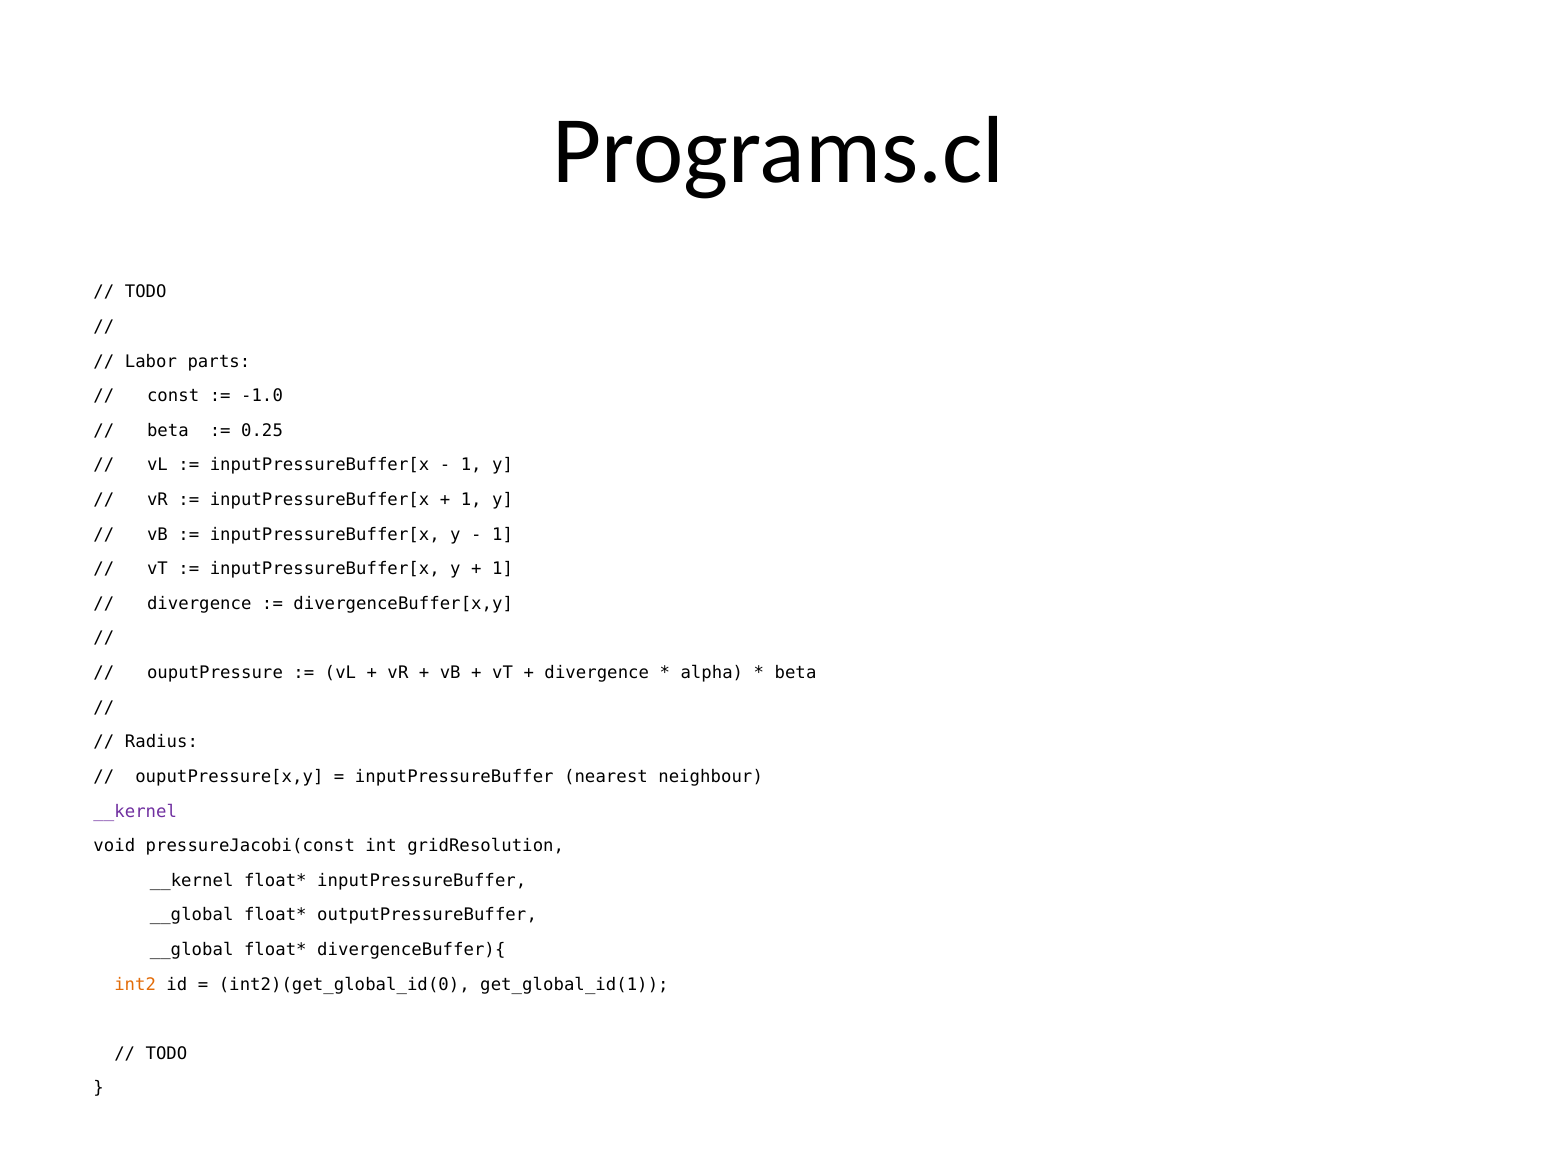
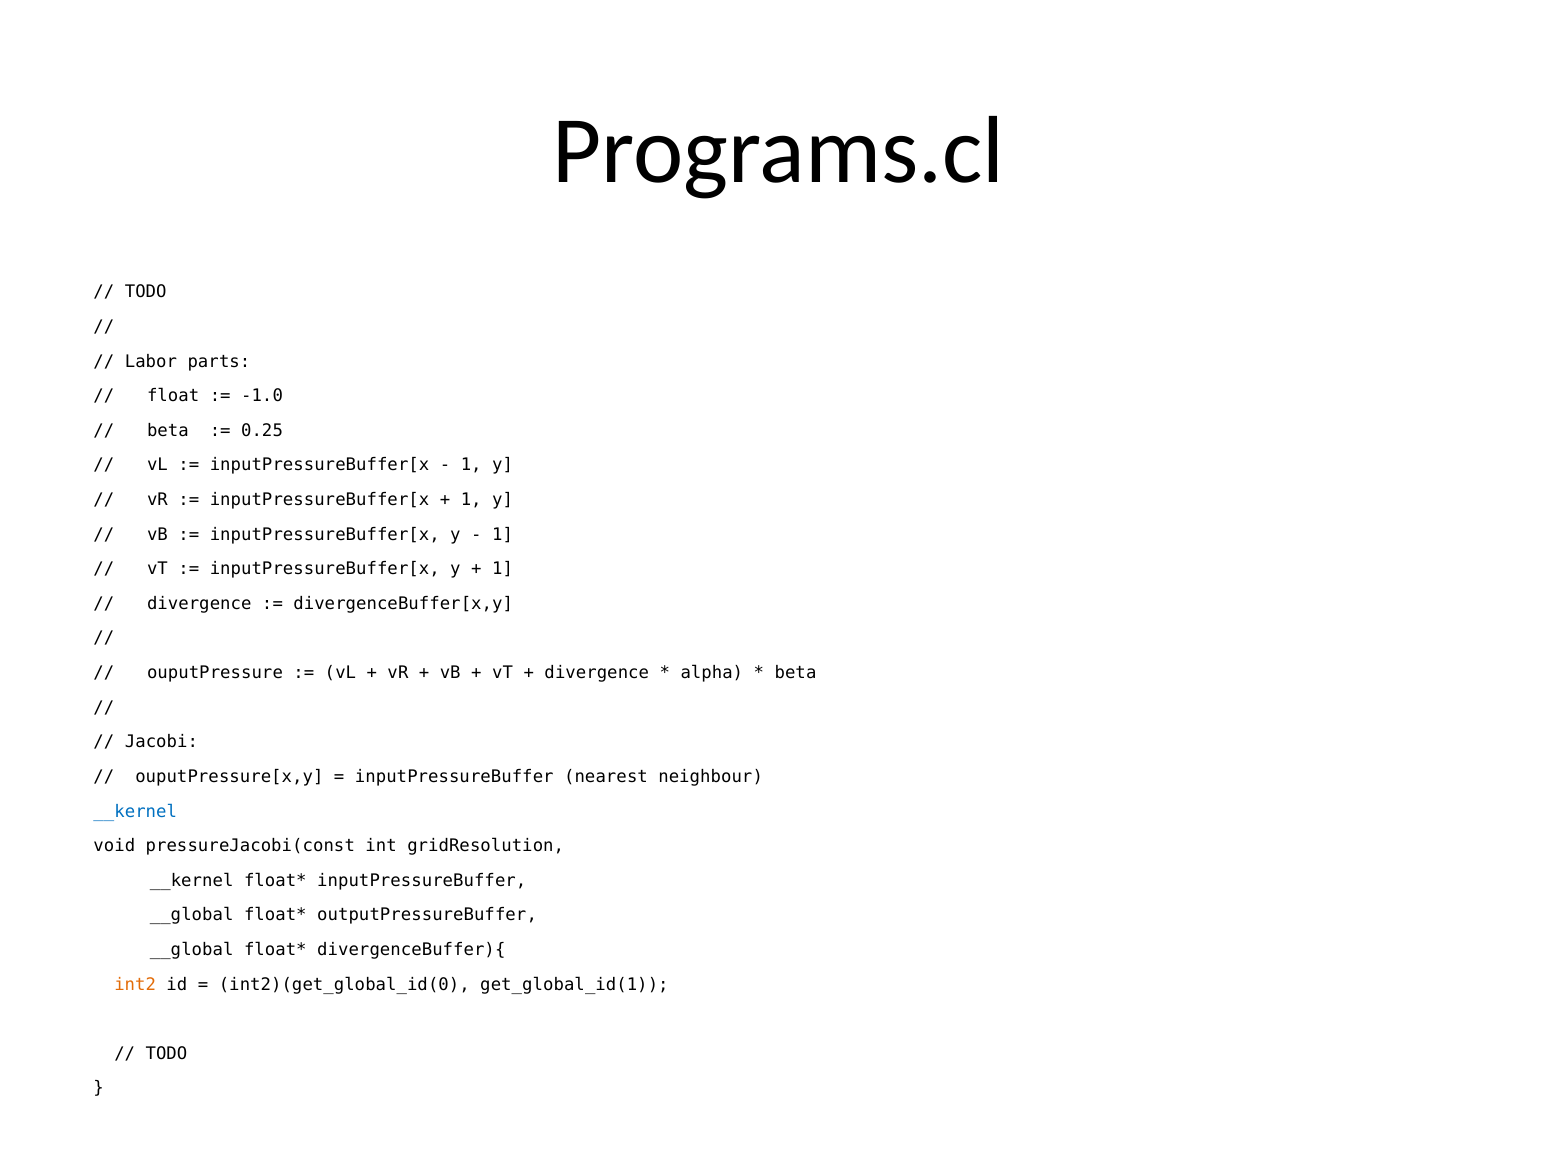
const: const -> float (173, 396)
Radius: Radius -> Jacobi (161, 742)
__kernel colour: purple -> blue (135, 811)
